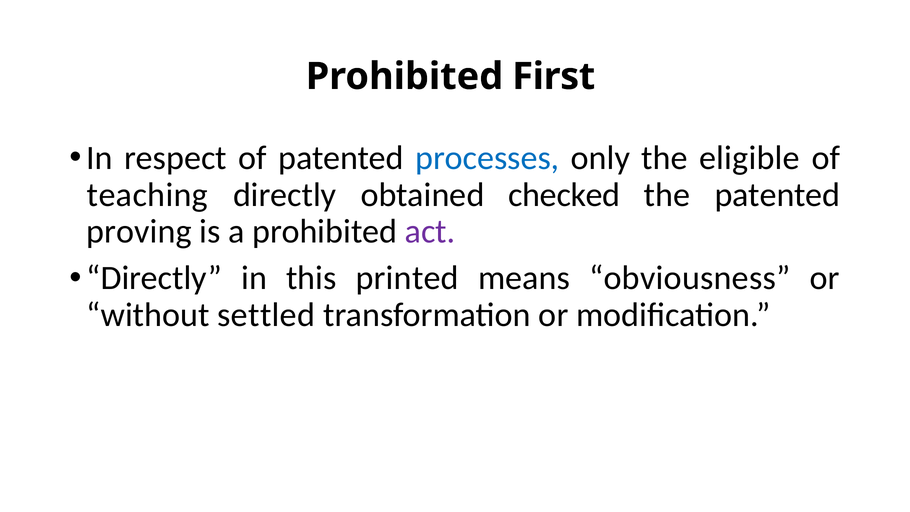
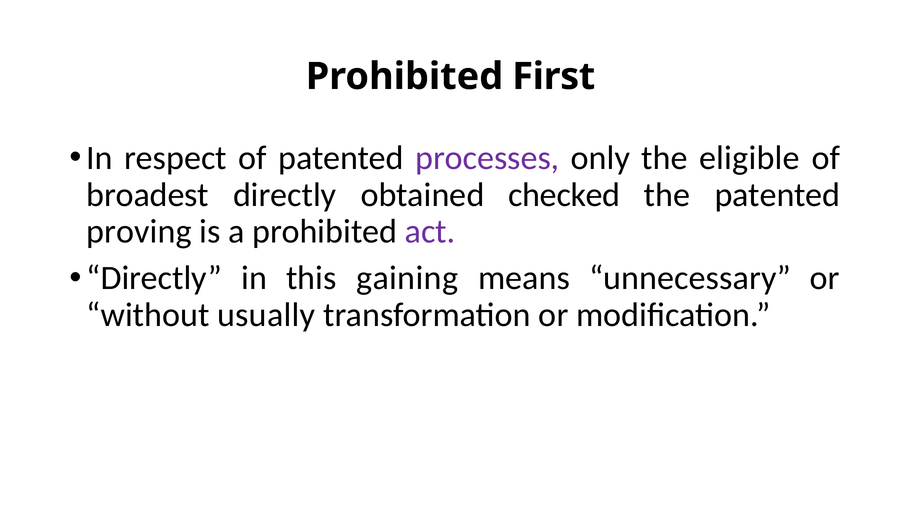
processes colour: blue -> purple (487, 158)
teaching: teaching -> broadest (148, 195)
printed: printed -> gaining (407, 278)
obviousness: obviousness -> unnecessary (690, 278)
settled: settled -> usually (266, 315)
